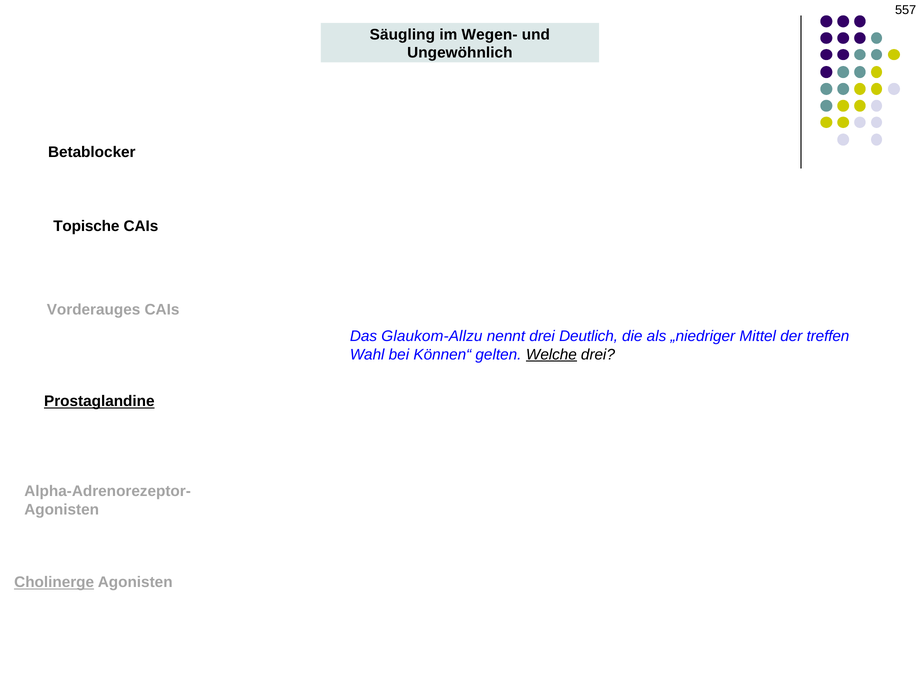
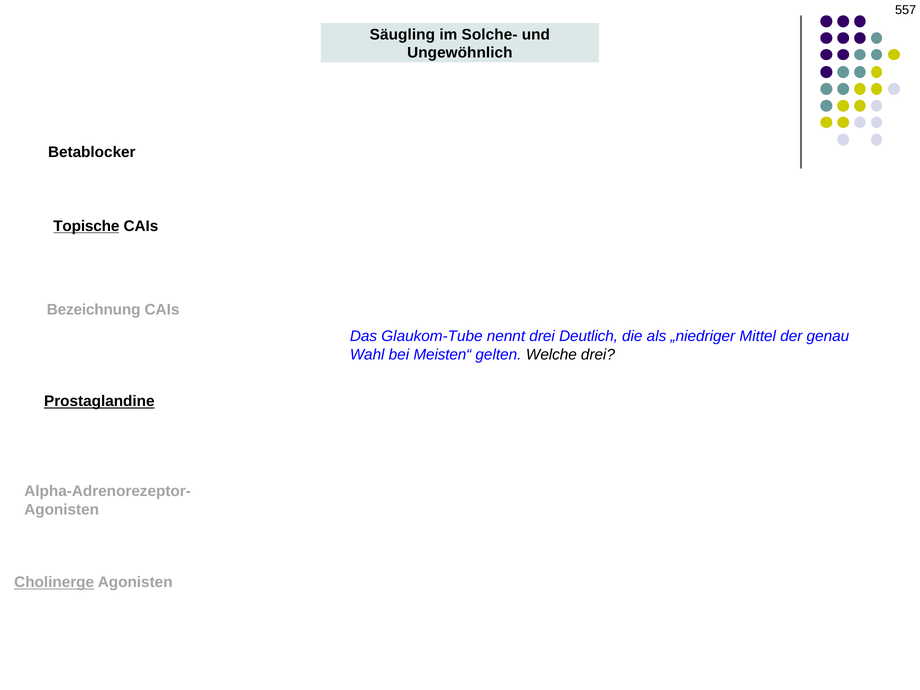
Wegen-: Wegen- -> Solche- (490, 34)
Topische underline: none -> present (86, 226)
Vorderauges: Vorderauges -> Bezeichnung (94, 310)
Glaukom-Allzu: Glaukom-Allzu -> Glaukom-Tube (432, 336)
treffen: treffen -> genau (828, 336)
Können“: Können“ -> Meisten“ (442, 355)
Welche underline: present -> none (551, 355)
